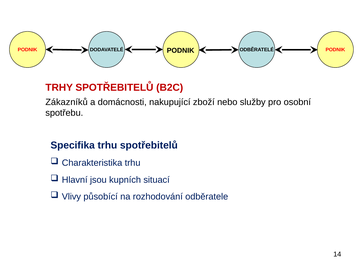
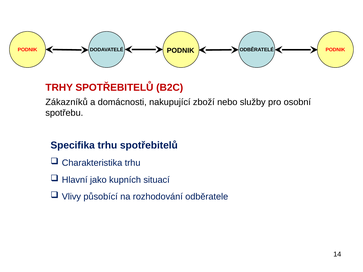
jsou: jsou -> jako (98, 180)
